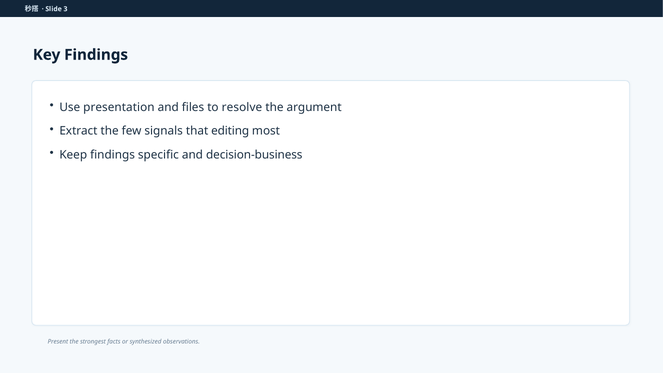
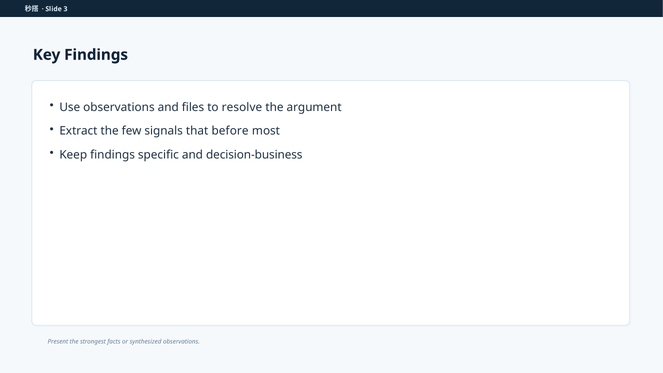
Use presentation: presentation -> observations (119, 107)
editing: editing -> before (230, 131)
